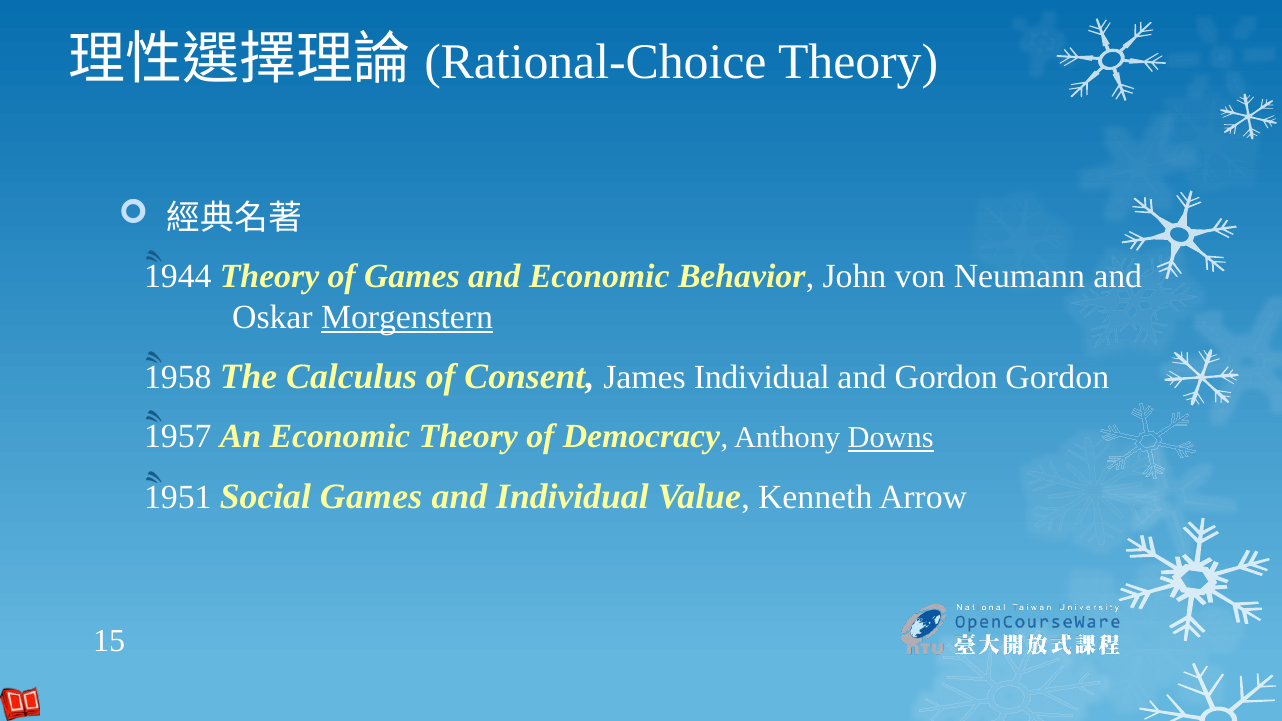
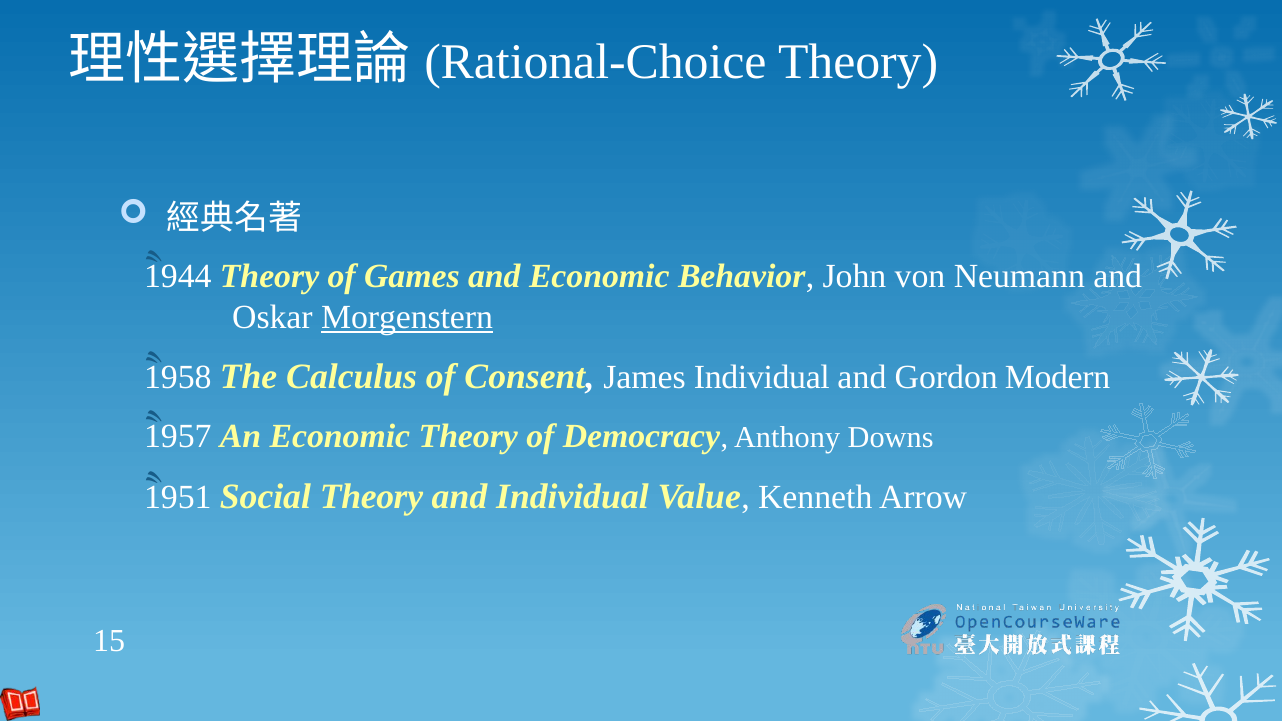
Gordon Gordon: Gordon -> Modern (1058, 378)
Downs underline: present -> none (891, 438)
Social Games: Games -> Theory (371, 496)
